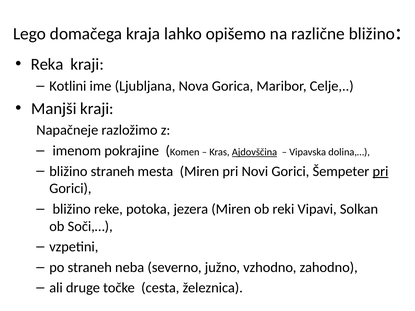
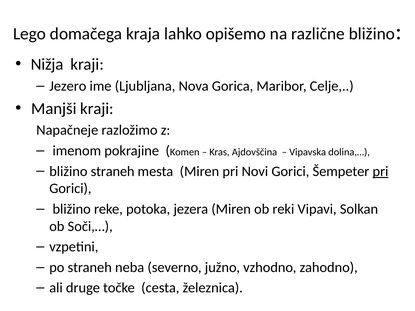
Reka: Reka -> Nižja (47, 64)
Kotlini: Kotlini -> Jezero (68, 86)
Ajdovščina underline: present -> none (255, 152)
